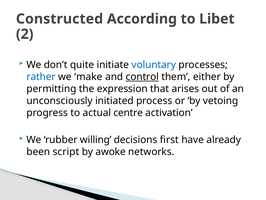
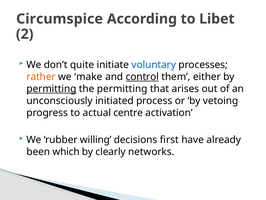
Constructed: Constructed -> Circumspice (60, 19)
rather colour: blue -> orange (41, 77)
permitting underline: none -> present (51, 89)
the expression: expression -> permitting (122, 89)
script: script -> which (66, 151)
awoke: awoke -> clearly (111, 151)
